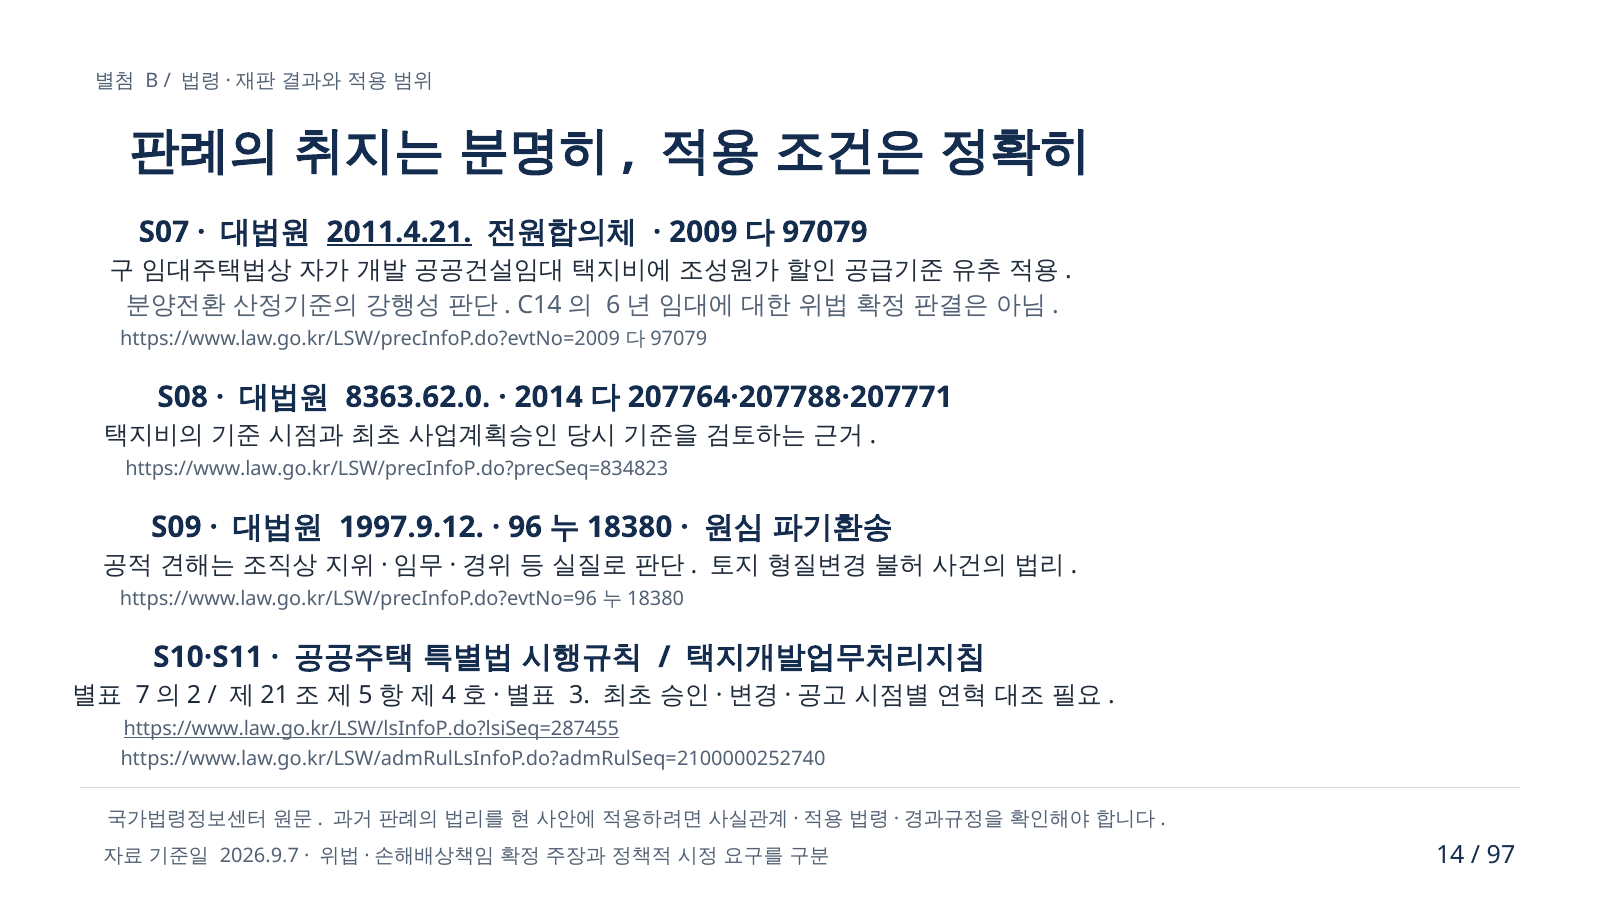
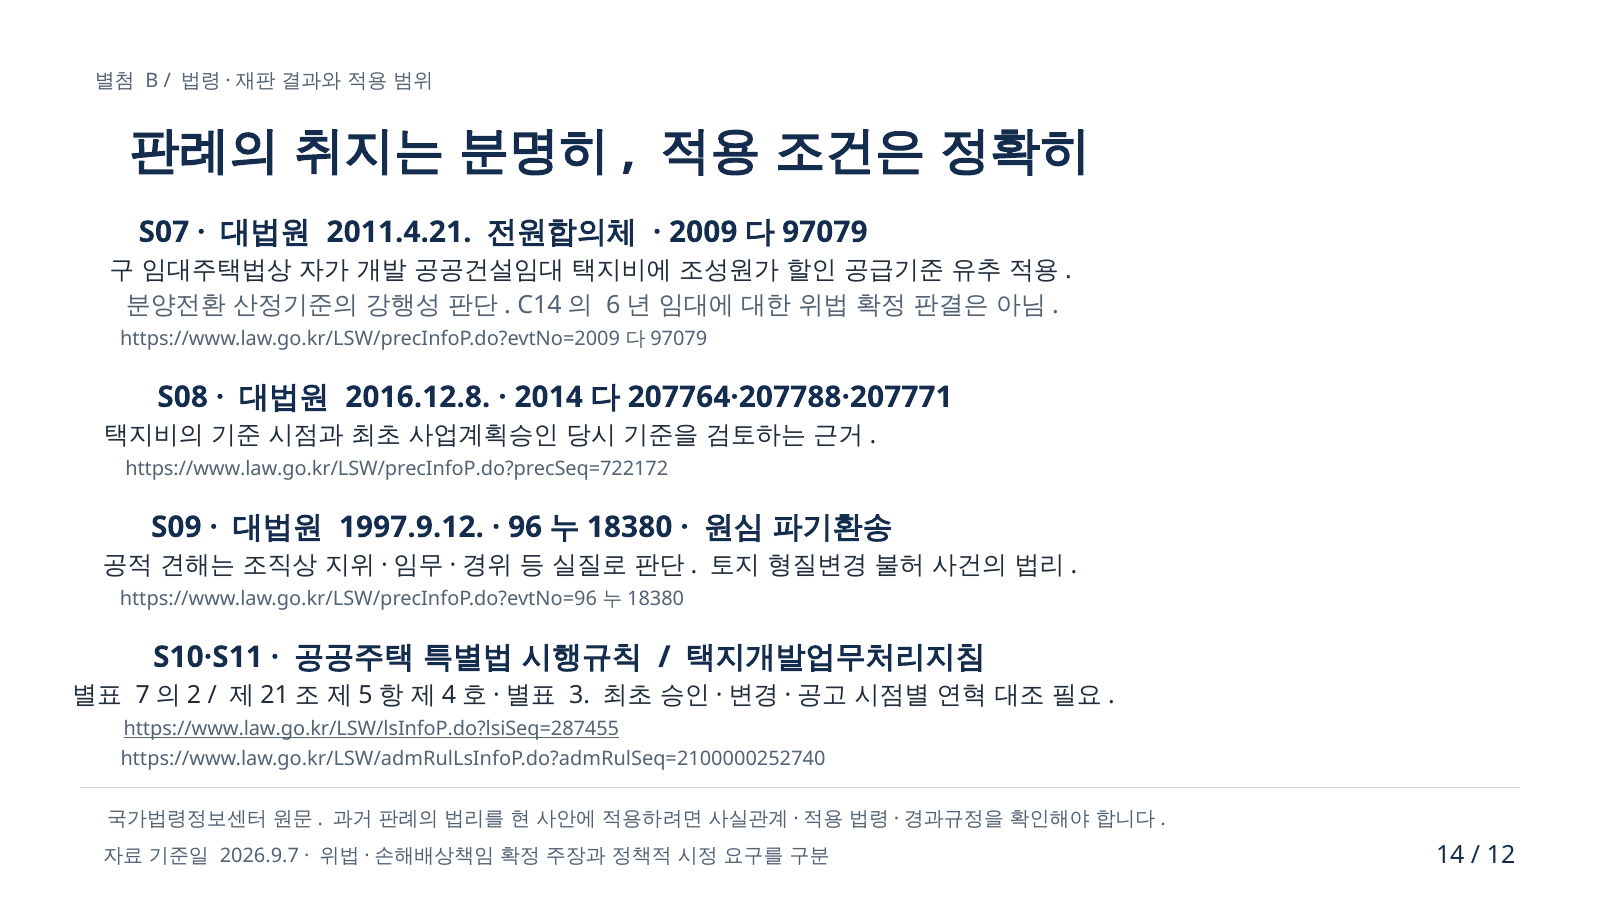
2011.4.21 underline: present -> none (399, 232)
8363.62.0: 8363.62.0 -> 2016.12.8 (418, 397)
https://www.law.go.kr/LSW/precInfoP.do?precSeq=834823: https://www.law.go.kr/LSW/precInfoP.do?precSeq=834823 -> https://www.law.go.kr/LSW/precInfoP.do?precSeq=722172 (397, 469)
97: 97 -> 12 (1501, 856)
